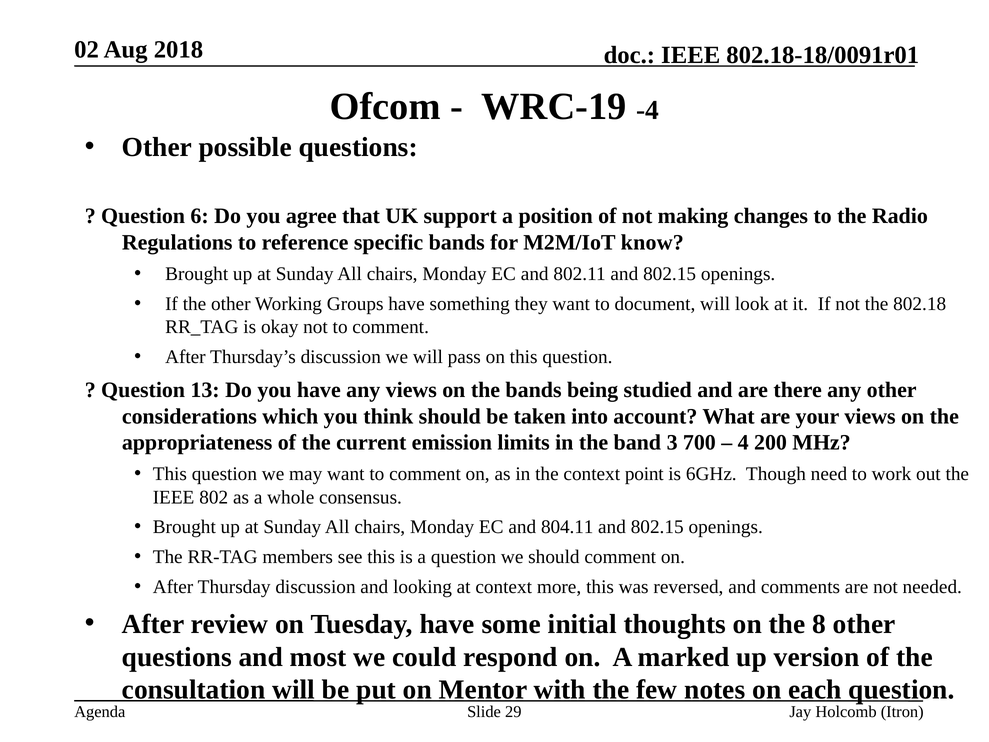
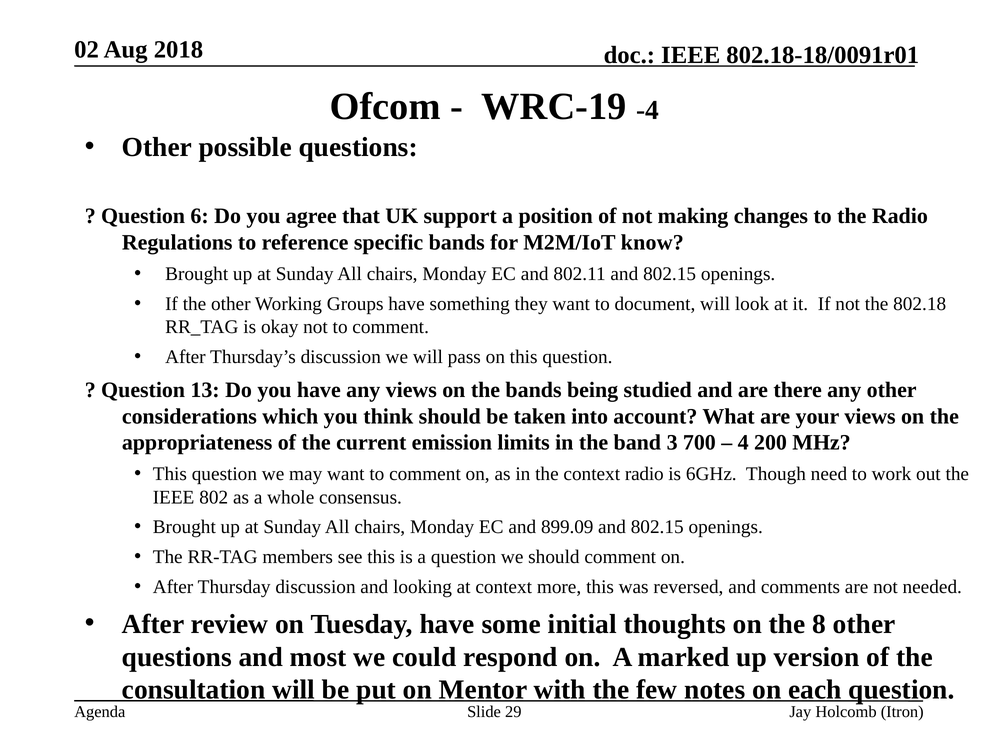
context point: point -> radio (644, 474)
804.11: 804.11 -> 899.09 (567, 527)
